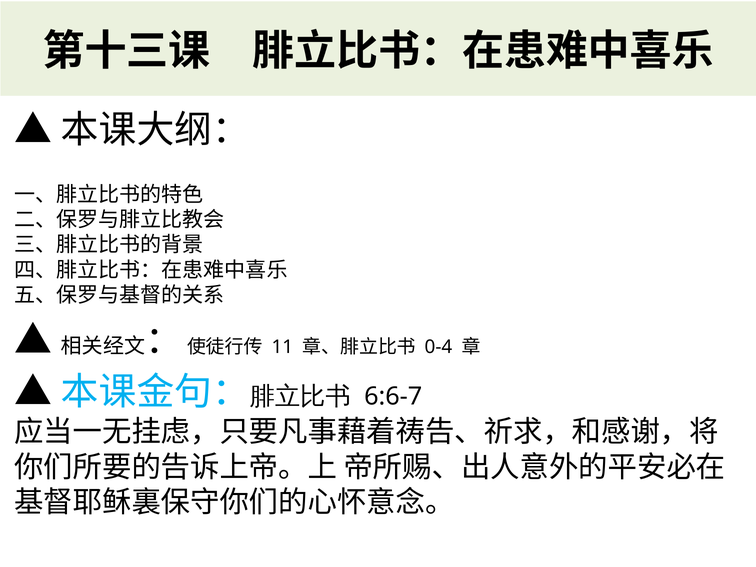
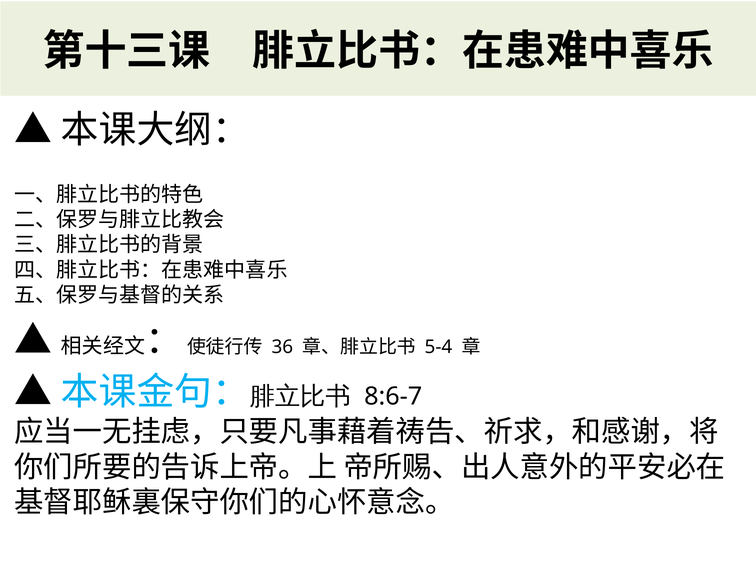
11: 11 -> 36 (282, 347)
0-4: 0-4 -> 5-4 (438, 347)
6:6-7: 6:6-7 -> 8:6-7 (393, 397)
